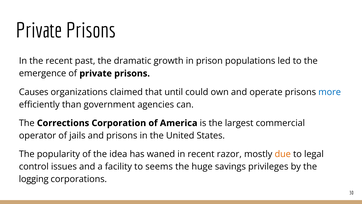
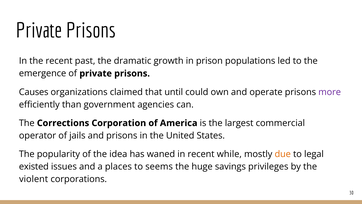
more colour: blue -> purple (330, 92)
razor: razor -> while (229, 154)
control: control -> existed (34, 166)
facility: facility -> places (118, 166)
logging: logging -> violent (34, 179)
